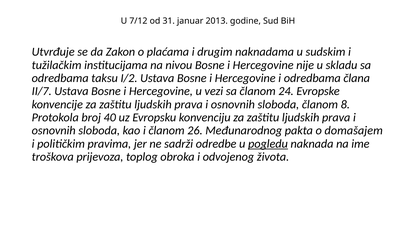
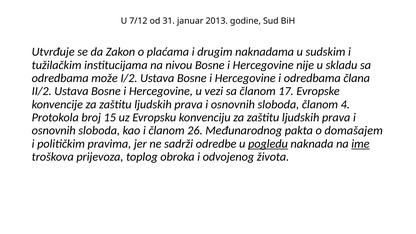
taksu: taksu -> može (105, 78)
II/7: II/7 -> II/2 (42, 91)
24: 24 -> 17 (286, 91)
8: 8 -> 4 (345, 104)
40: 40 -> 15 (110, 117)
ime underline: none -> present (360, 144)
